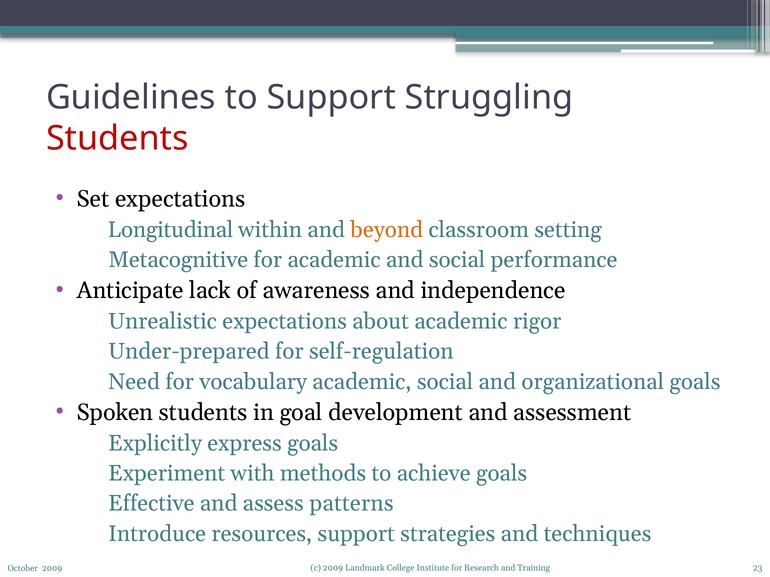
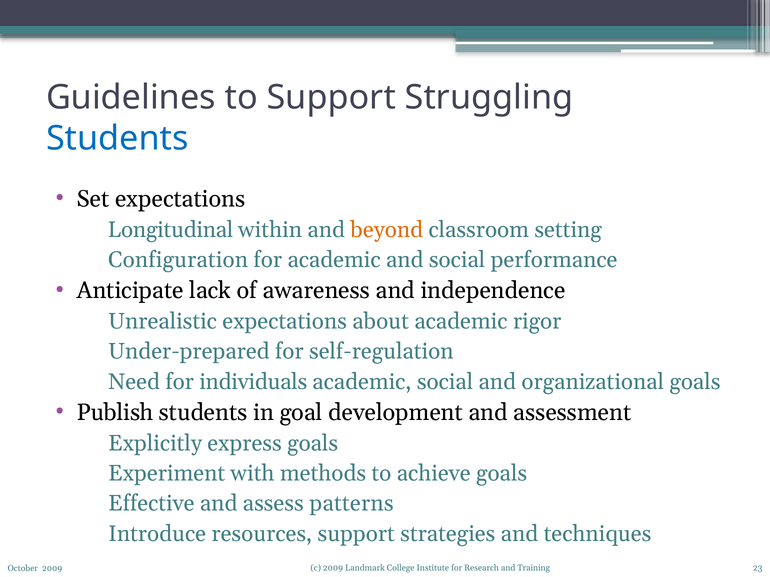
Students colour: red -> blue (117, 138)
Metacognitive: Metacognitive -> Configuration (178, 260)
vocabulary: vocabulary -> individuals (253, 382)
Spoken: Spoken -> Publish (115, 413)
